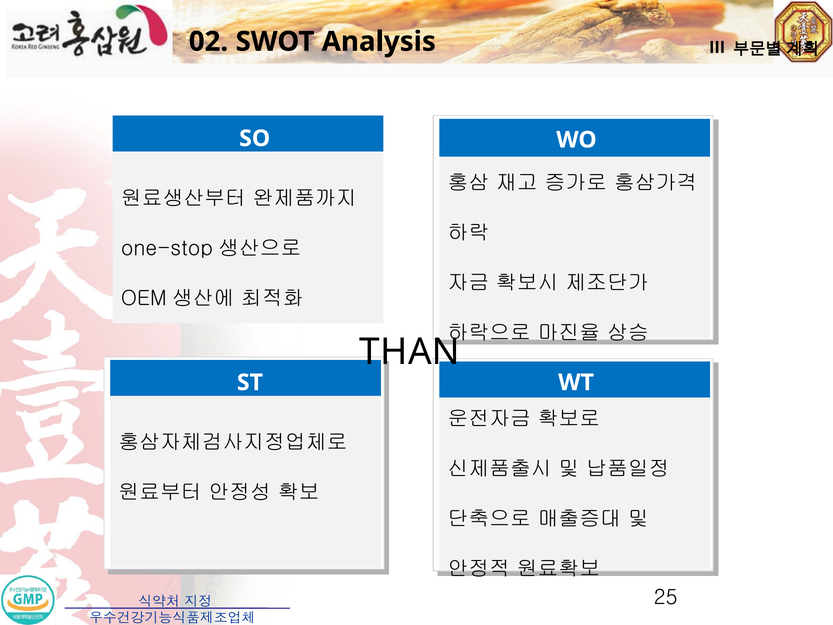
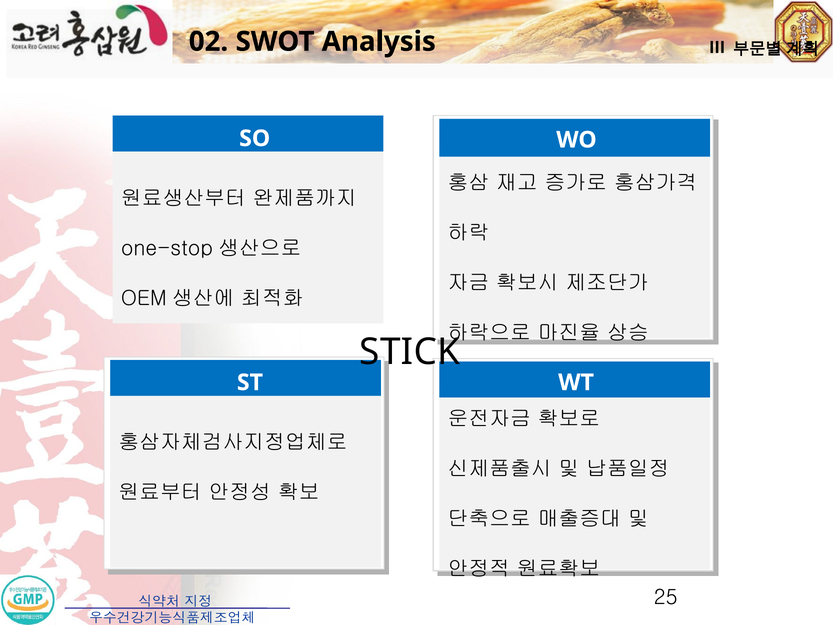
THAN: THAN -> STICK (410, 352)
